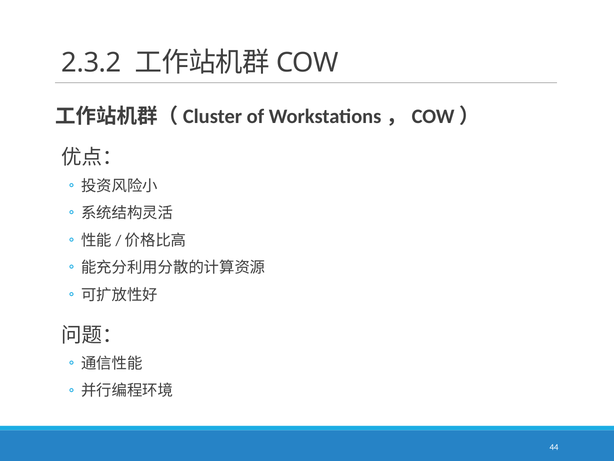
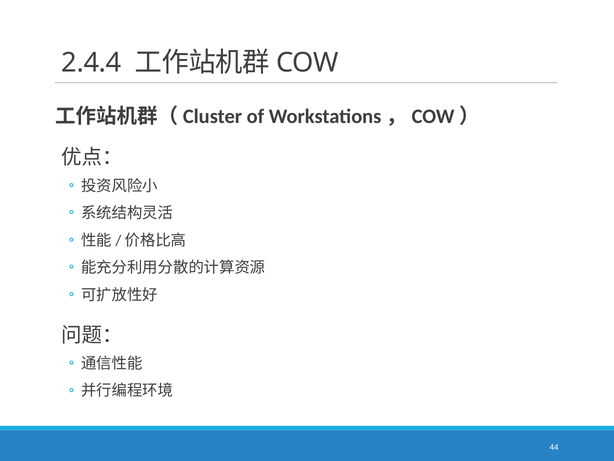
2.3.2: 2.3.2 -> 2.4.4 (91, 62)
